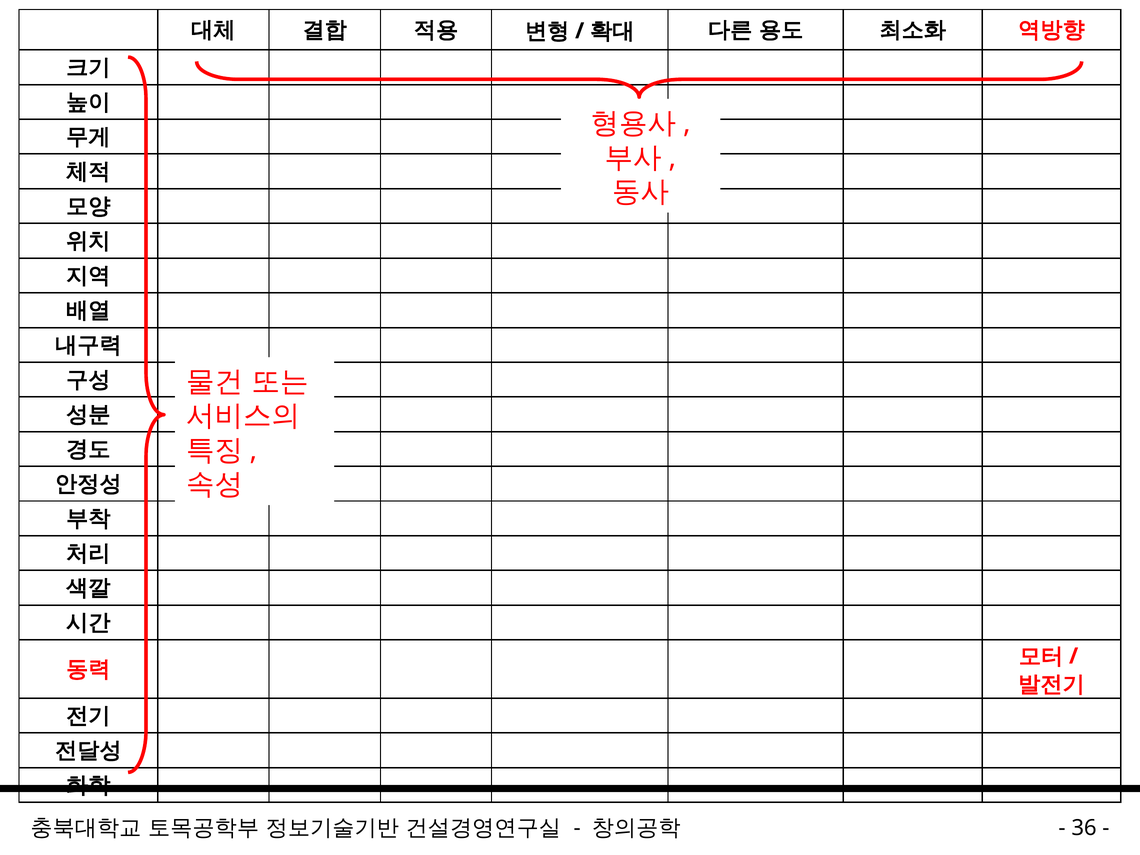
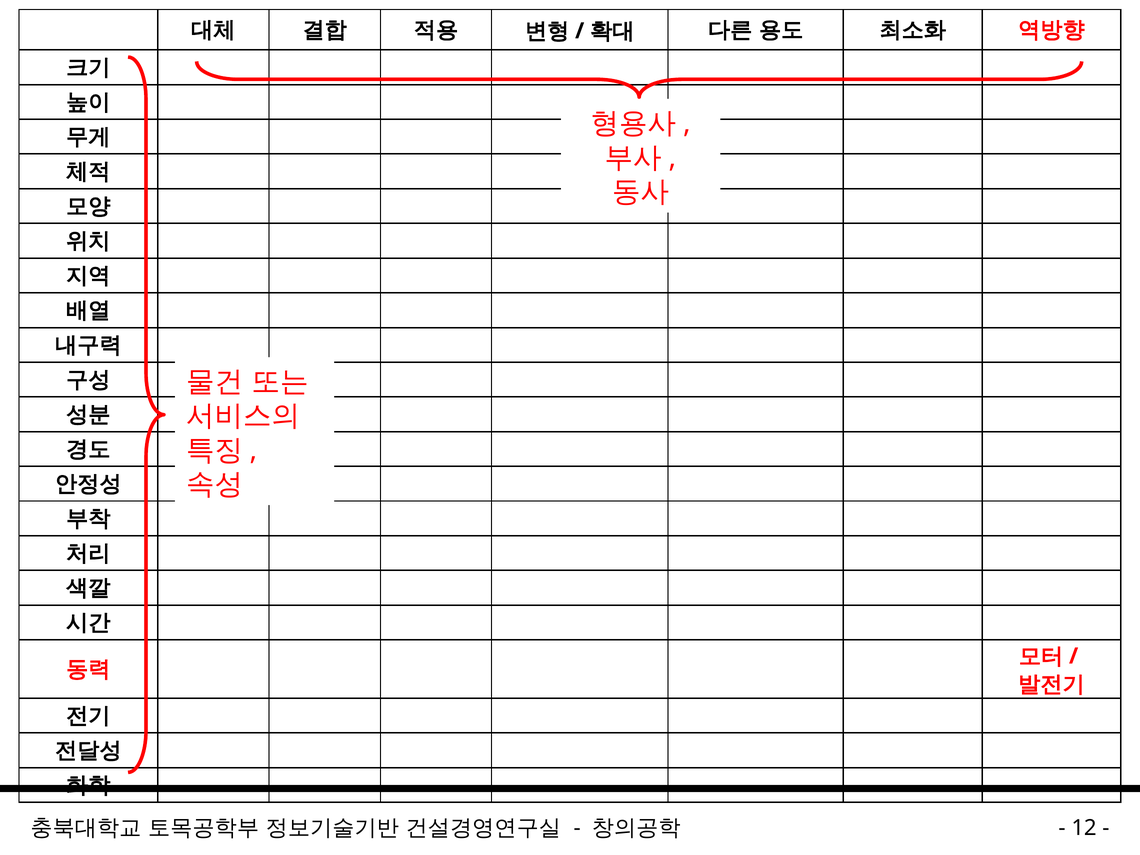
36: 36 -> 12 (1084, 828)
